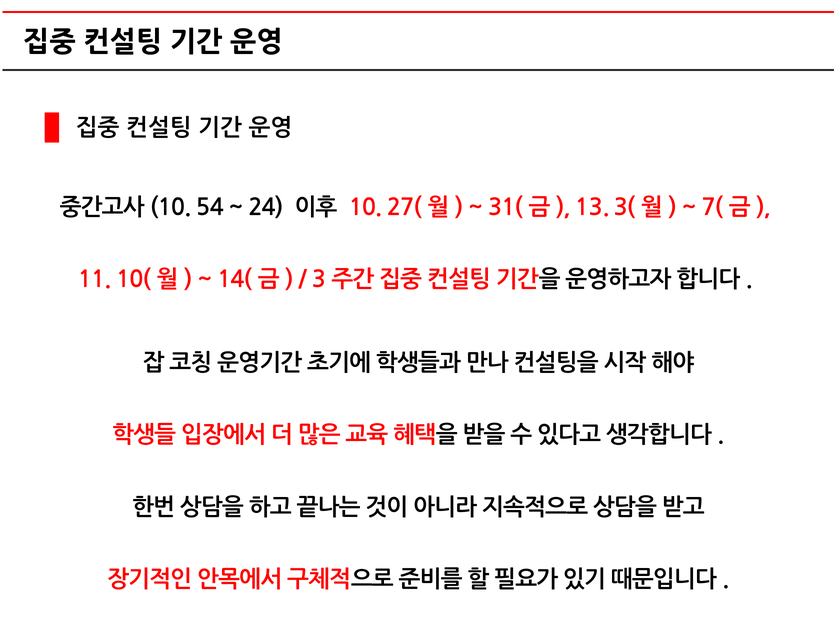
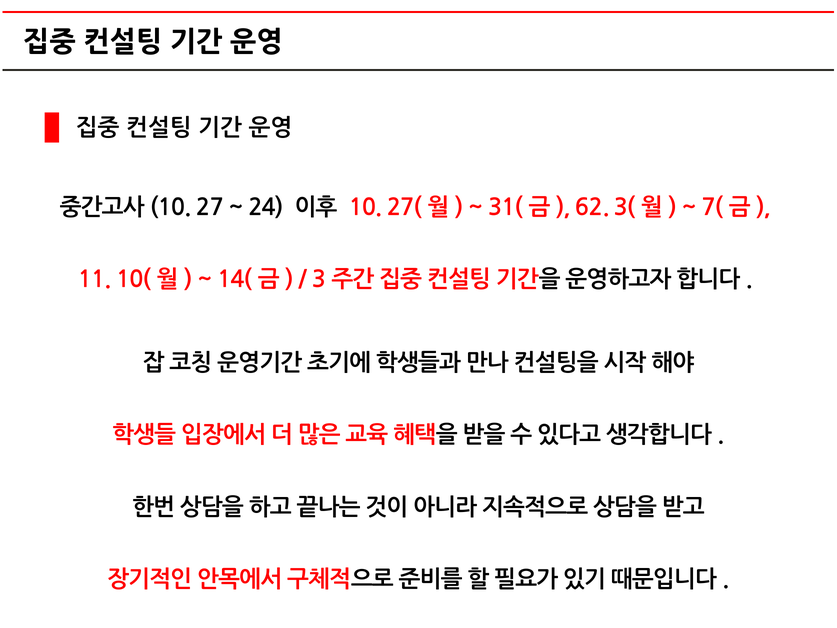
54: 54 -> 27 (210, 207)
13: 13 -> 62 (592, 207)
